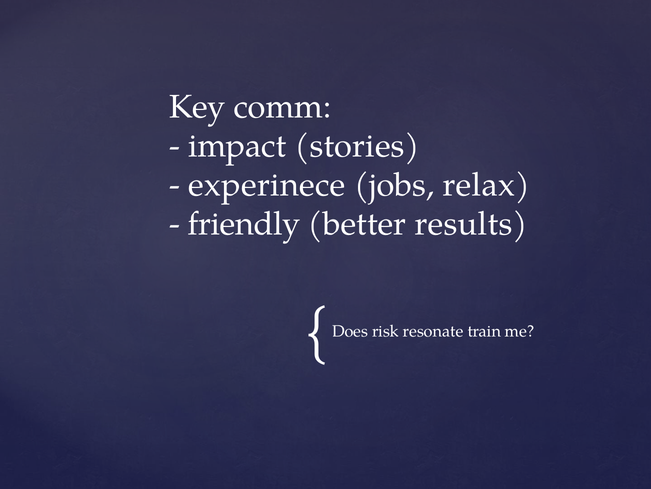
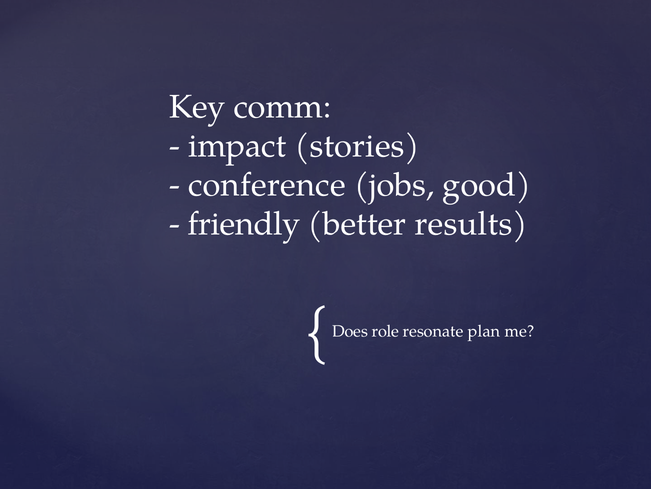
experinece: experinece -> conference (267, 185)
relax: relax -> good (487, 185)
risk: risk -> role (386, 331)
train: train -> plan (484, 331)
